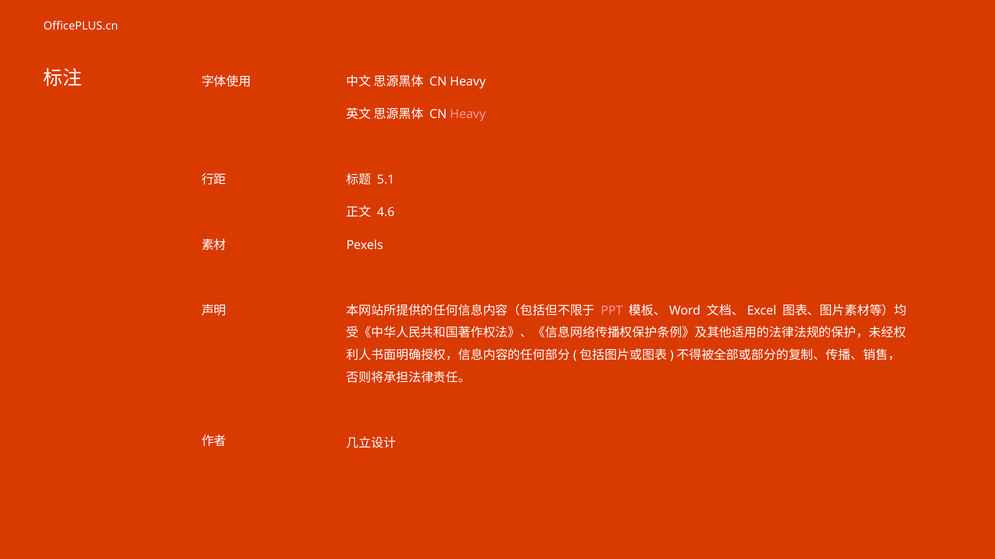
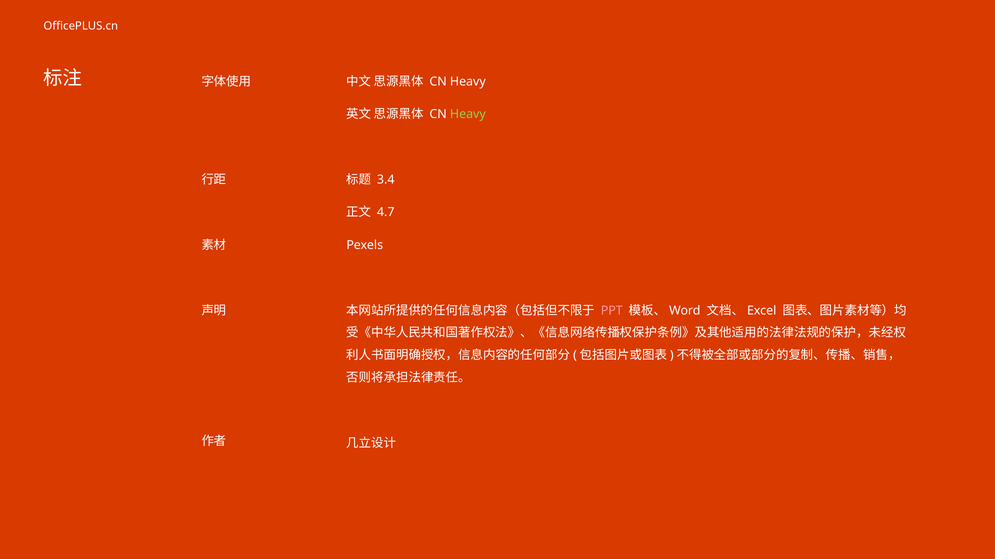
Heavy colour: pink -> light green (468, 114)
5.1: 5.1 -> 3.4 (386, 180)
4.6: 4.6 -> 4.7 (386, 213)
